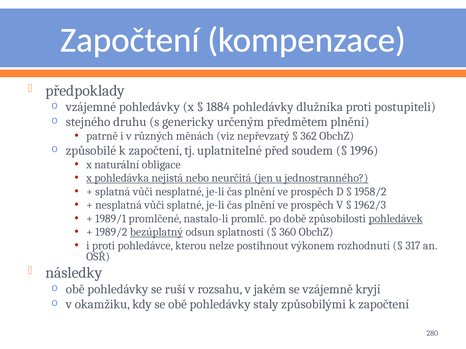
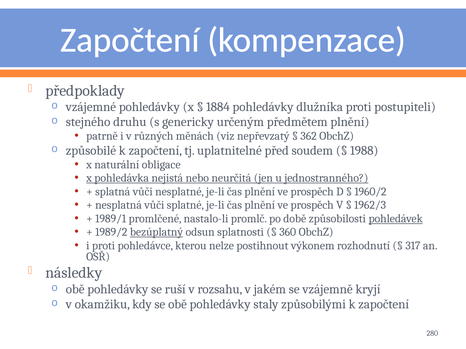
1996: 1996 -> 1988 (364, 151)
1958/2: 1958/2 -> 1960/2 (370, 192)
